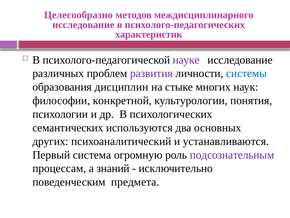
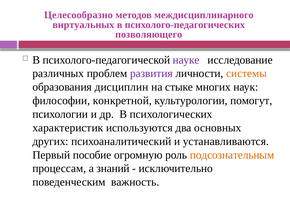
исследование: исследование -> виртуальных (83, 25)
характеристик: характеристик -> позволяющего (149, 34)
системы colour: blue -> orange (247, 73)
понятия: понятия -> помогут (251, 100)
семантических: семантических -> характеристик (68, 127)
система: система -> пособие (92, 155)
подсознательным colour: purple -> orange (232, 155)
предмета: предмета -> важность (135, 182)
